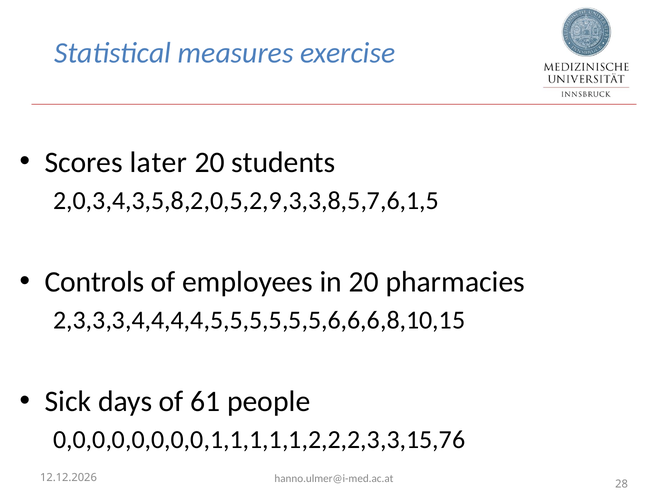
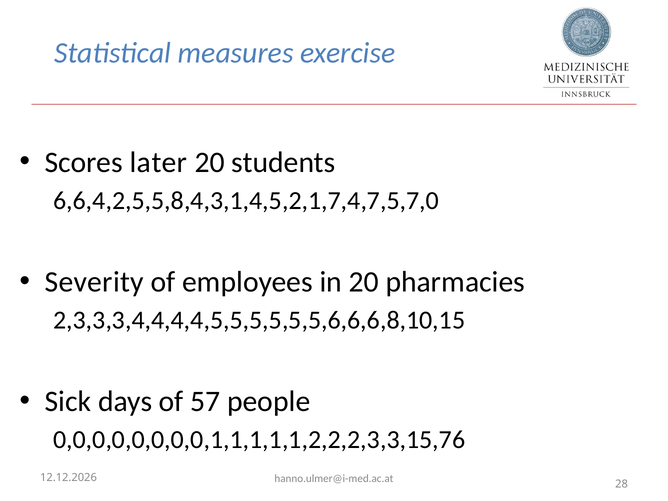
2,0,3,4,3,5,8,2,0,5,2,9,3,3,8,5,7,6,1,5: 2,0,3,4,3,5,8,2,0,5,2,9,3,3,8,5,7,6,1,5 -> 6,6,4,2,5,5,8,4,3,1,4,5,2,1,7,4,7,5,7,0 (246, 201)
Controls: Controls -> Severity (94, 282)
61: 61 -> 57 (205, 401)
